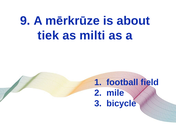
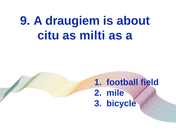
mērkrūze: mērkrūze -> draugiem (73, 21)
tiek: tiek -> citu (48, 35)
